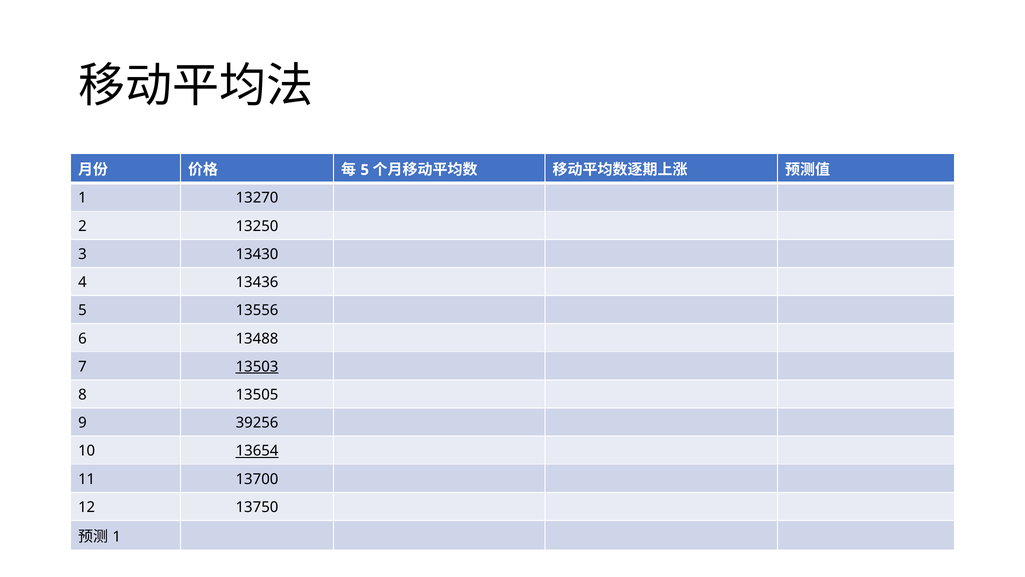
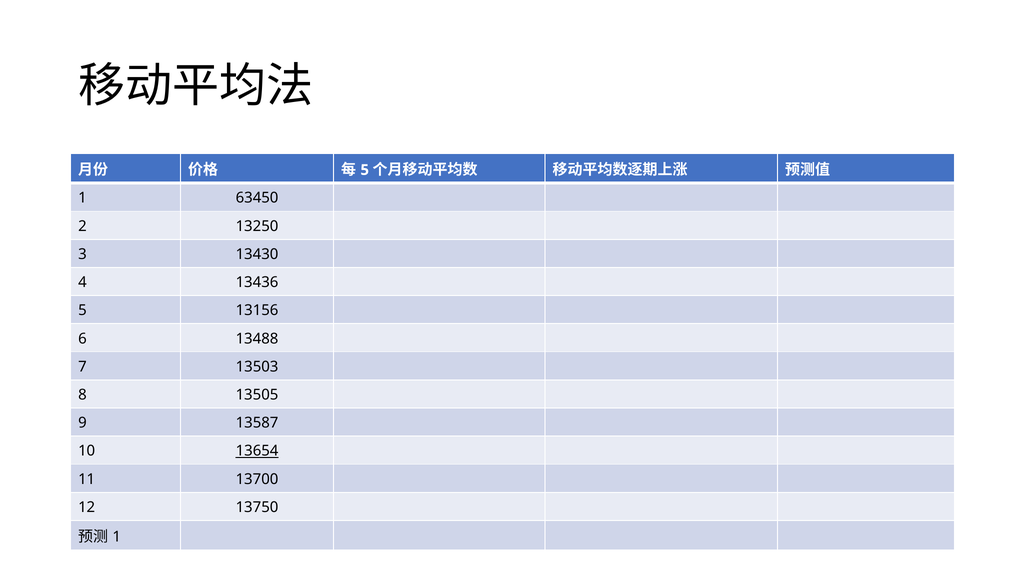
13270: 13270 -> 63450 (257, 198)
13556: 13556 -> 13156 (257, 310)
13503 underline: present -> none (257, 366)
39256: 39256 -> 13587 (257, 423)
